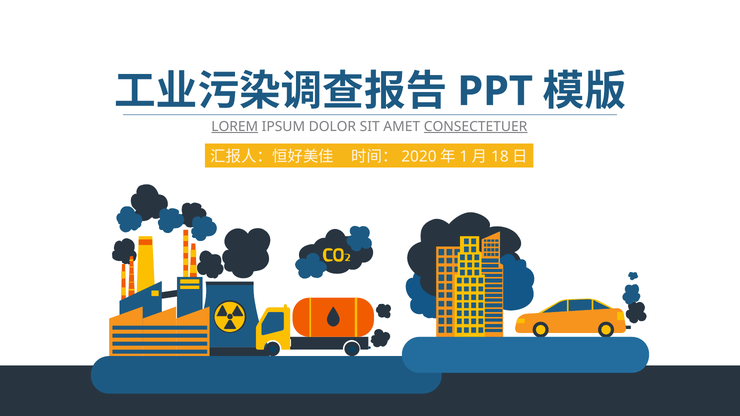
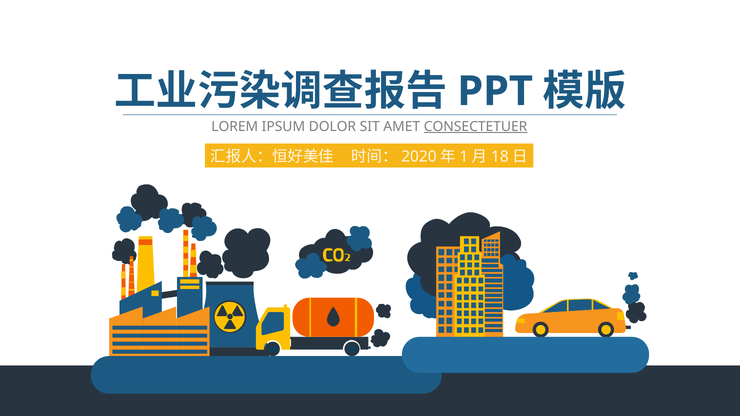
LOREM underline: present -> none (235, 127)
